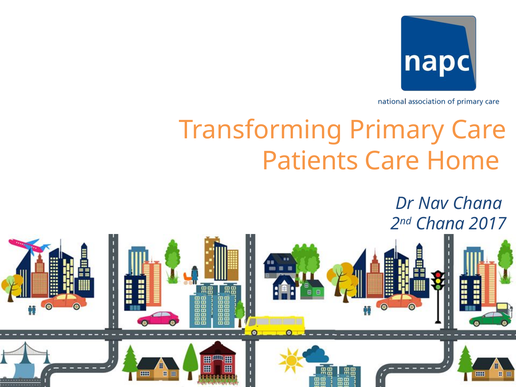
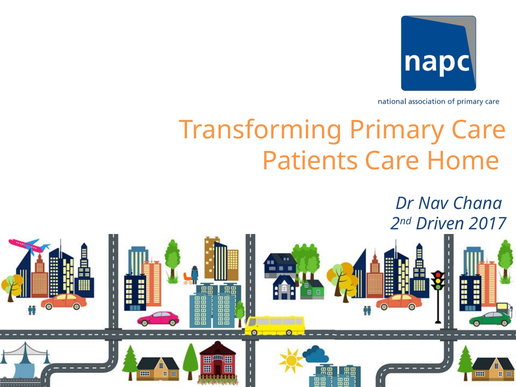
2nd Chana: Chana -> Driven (440, 224)
